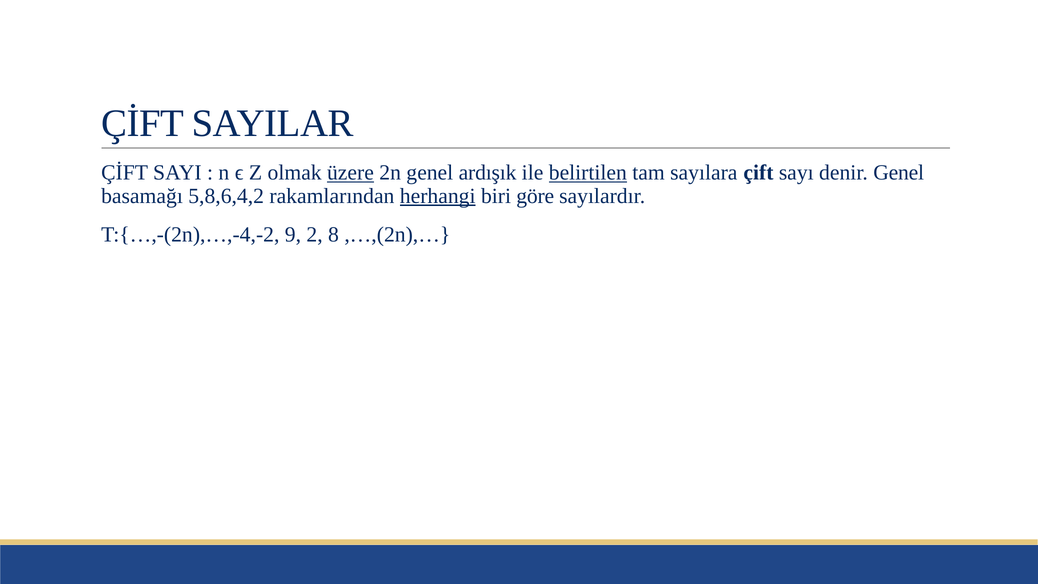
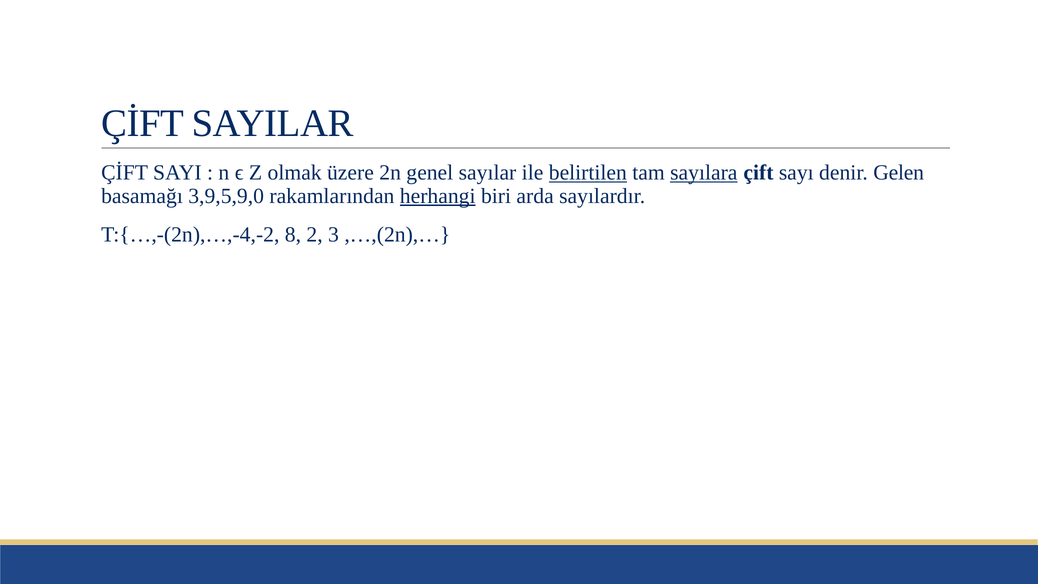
üzere underline: present -> none (350, 173)
ardışık: ardışık -> sayılar (487, 173)
sayılara underline: none -> present (704, 173)
denir Genel: Genel -> Gelen (899, 173)
5,8,6,4,2: 5,8,6,4,2 -> 3,9,5,9,0 (226, 196)
göre: göre -> arda (535, 196)
9: 9 -> 8 (293, 234)
8: 8 -> 3 (333, 234)
